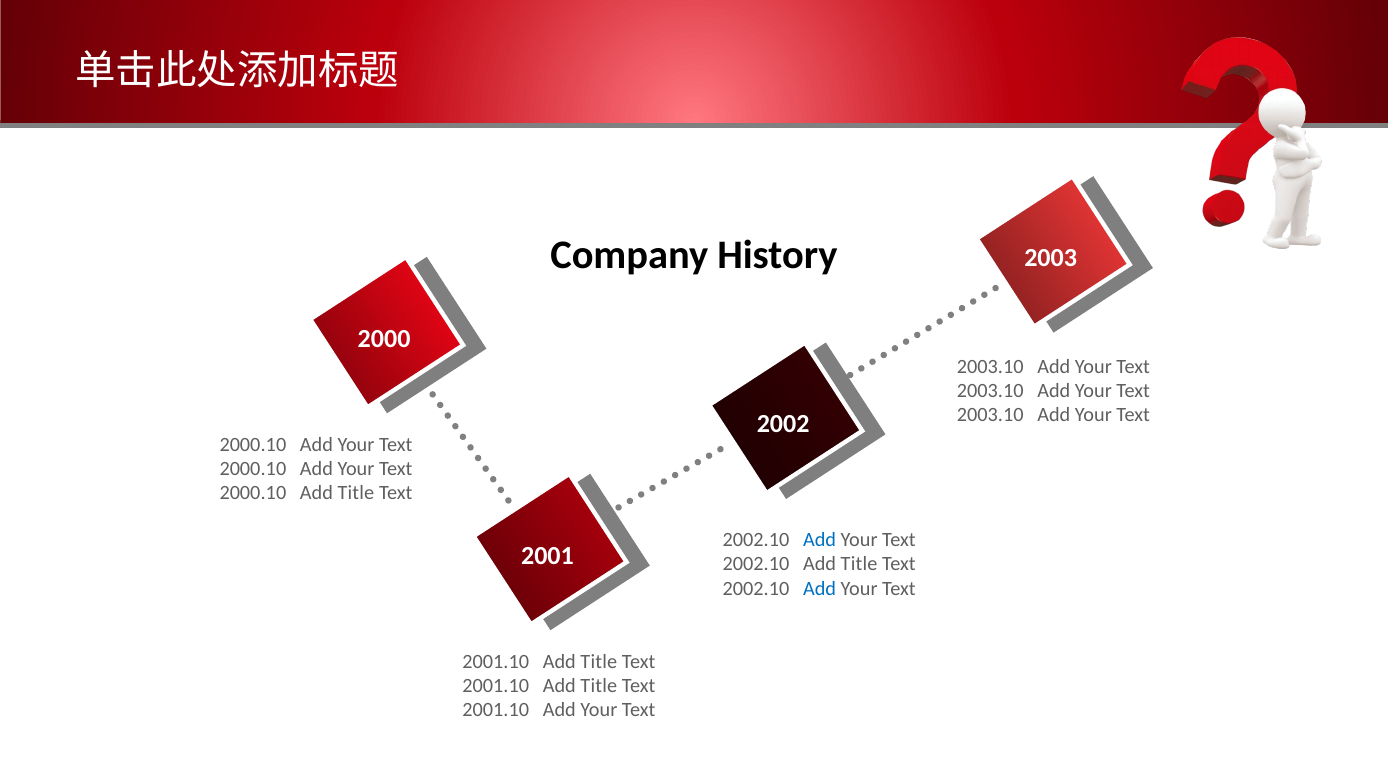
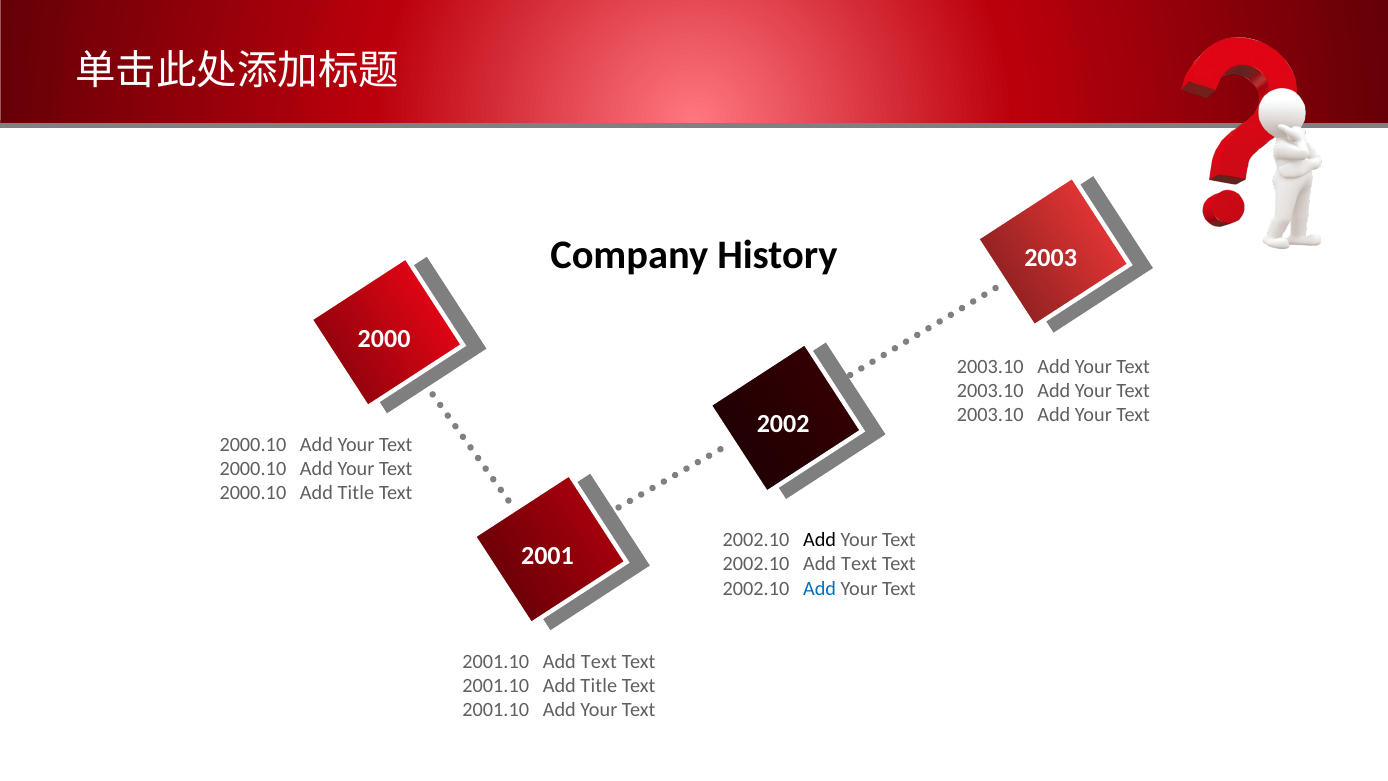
Add colour: blue -> black (820, 540)
2002.10 Add Title: Title -> Text (859, 564)
Title: Title -> Text (599, 661)
